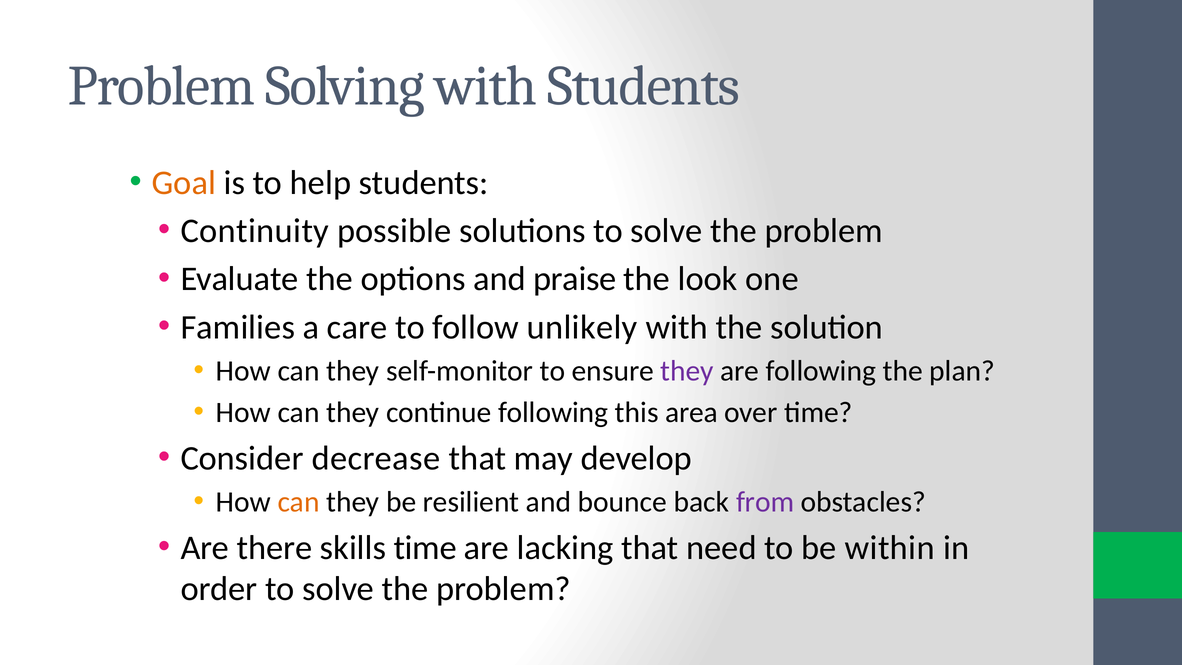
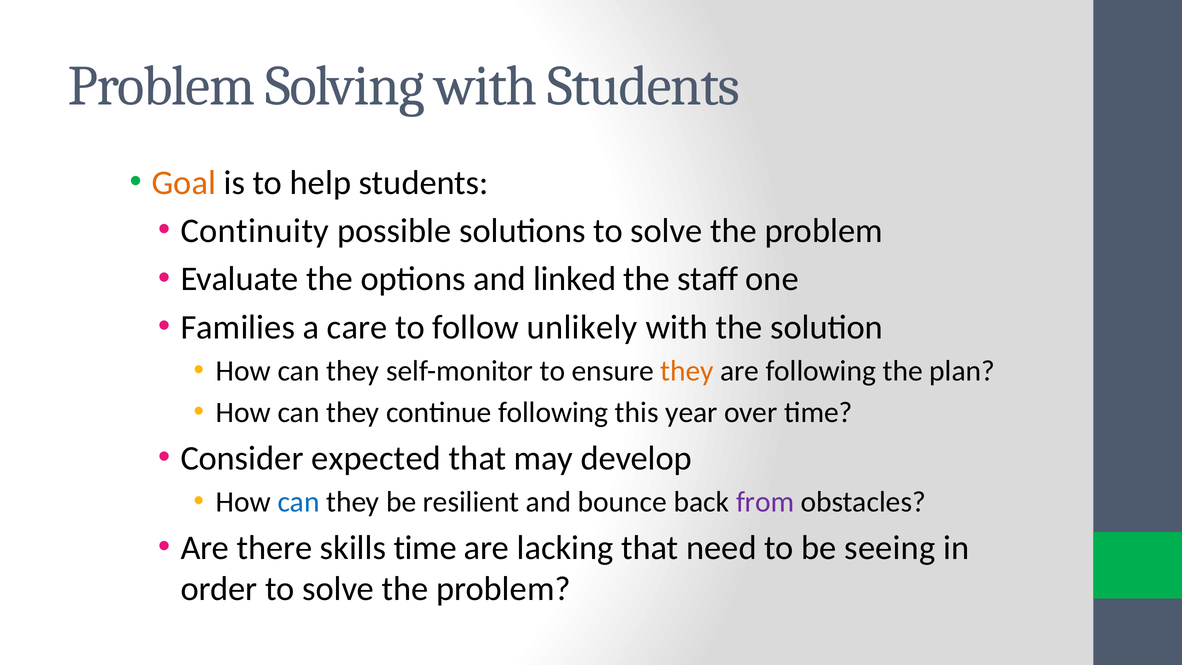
praise: praise -> linked (575, 279)
look: look -> staff (708, 279)
they colour: purple -> orange (687, 371)
area: area -> year (691, 413)
decrease: decrease -> expected (376, 458)
can colour: orange -> blue (299, 502)
within: within -> seeing (890, 548)
